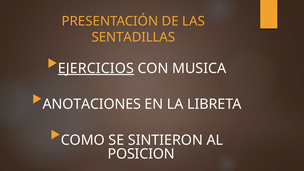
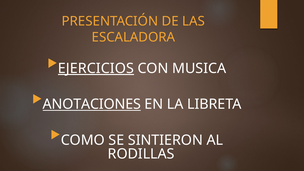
SENTADILLAS: SENTADILLAS -> ESCALADORA (133, 37)
ANOTACIONES underline: none -> present (92, 104)
POSICION: POSICION -> RODILLAS (141, 154)
